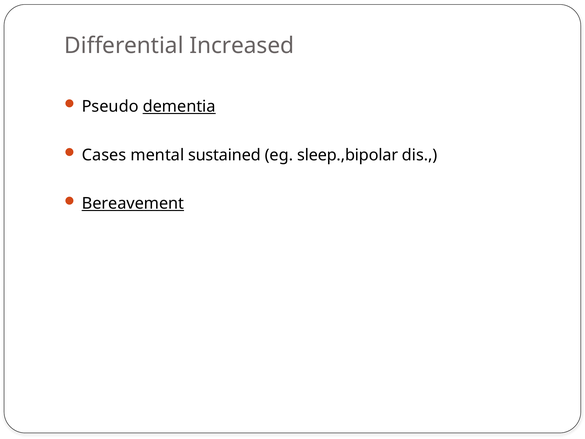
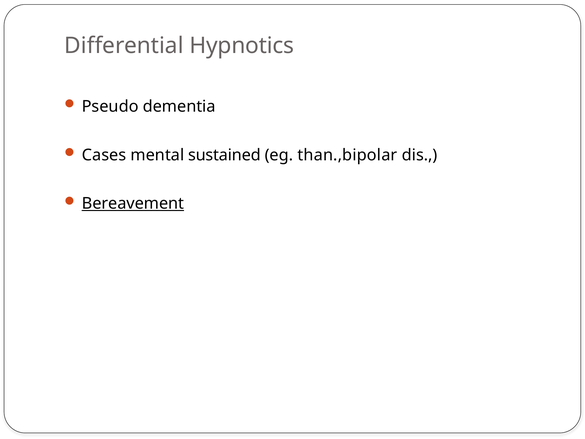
Increased: Increased -> Hypnotics (242, 46)
dementia underline: present -> none (179, 106)
sleep.,bipolar: sleep.,bipolar -> than.,bipolar (347, 155)
